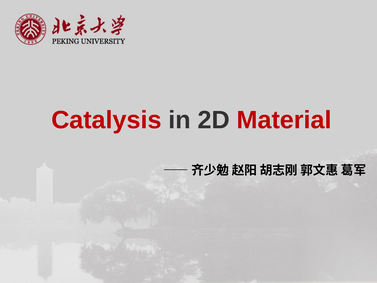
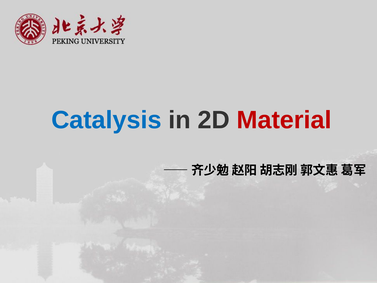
Catalysis colour: red -> blue (106, 120)
